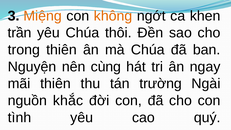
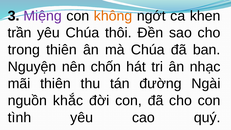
Miệng colour: orange -> purple (43, 16)
cùng: cùng -> chốn (106, 67)
ngay: ngay -> nhạc (205, 67)
trường: trường -> đường (161, 84)
